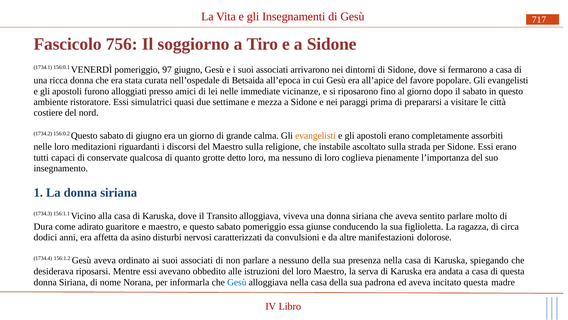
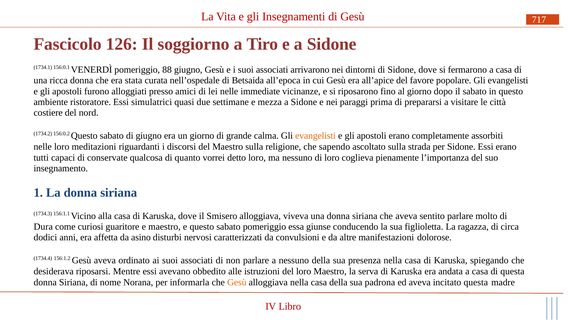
756: 756 -> 126 (122, 44)
97: 97 -> 88 (167, 70)
instabile: instabile -> sapendo (334, 147)
grotte: grotte -> vorrei (214, 158)
Transito: Transito -> Smisero (222, 216)
adirato: adirato -> curiosi (91, 227)
Gesù colour: blue -> orange (237, 282)
